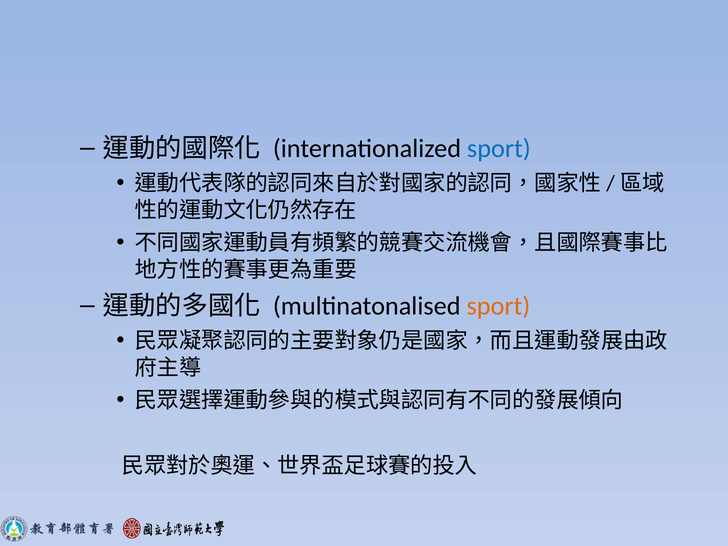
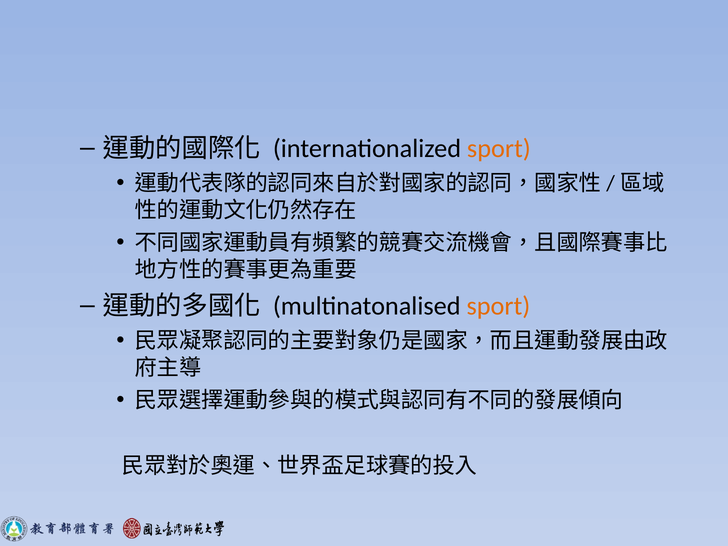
sport colour: blue -> orange (499, 149)
